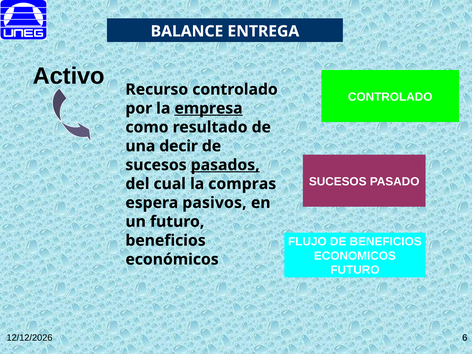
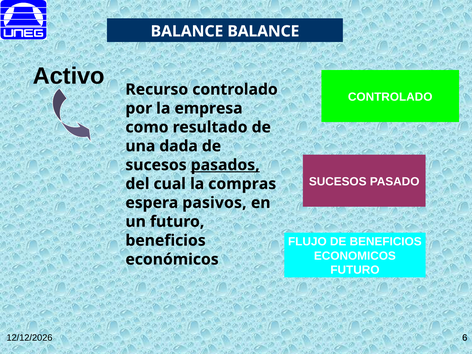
BALANCE ENTREGA: ENTREGA -> BALANCE (263, 31)
empresa underline: present -> none (209, 108)
decir: decir -> dada (179, 146)
